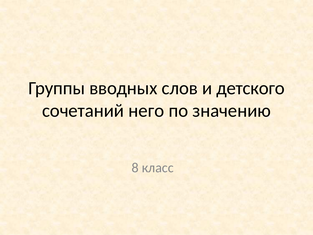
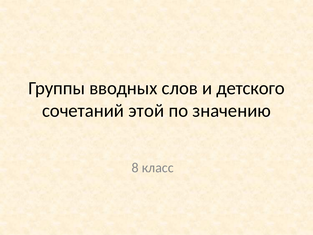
него: него -> этой (146, 111)
